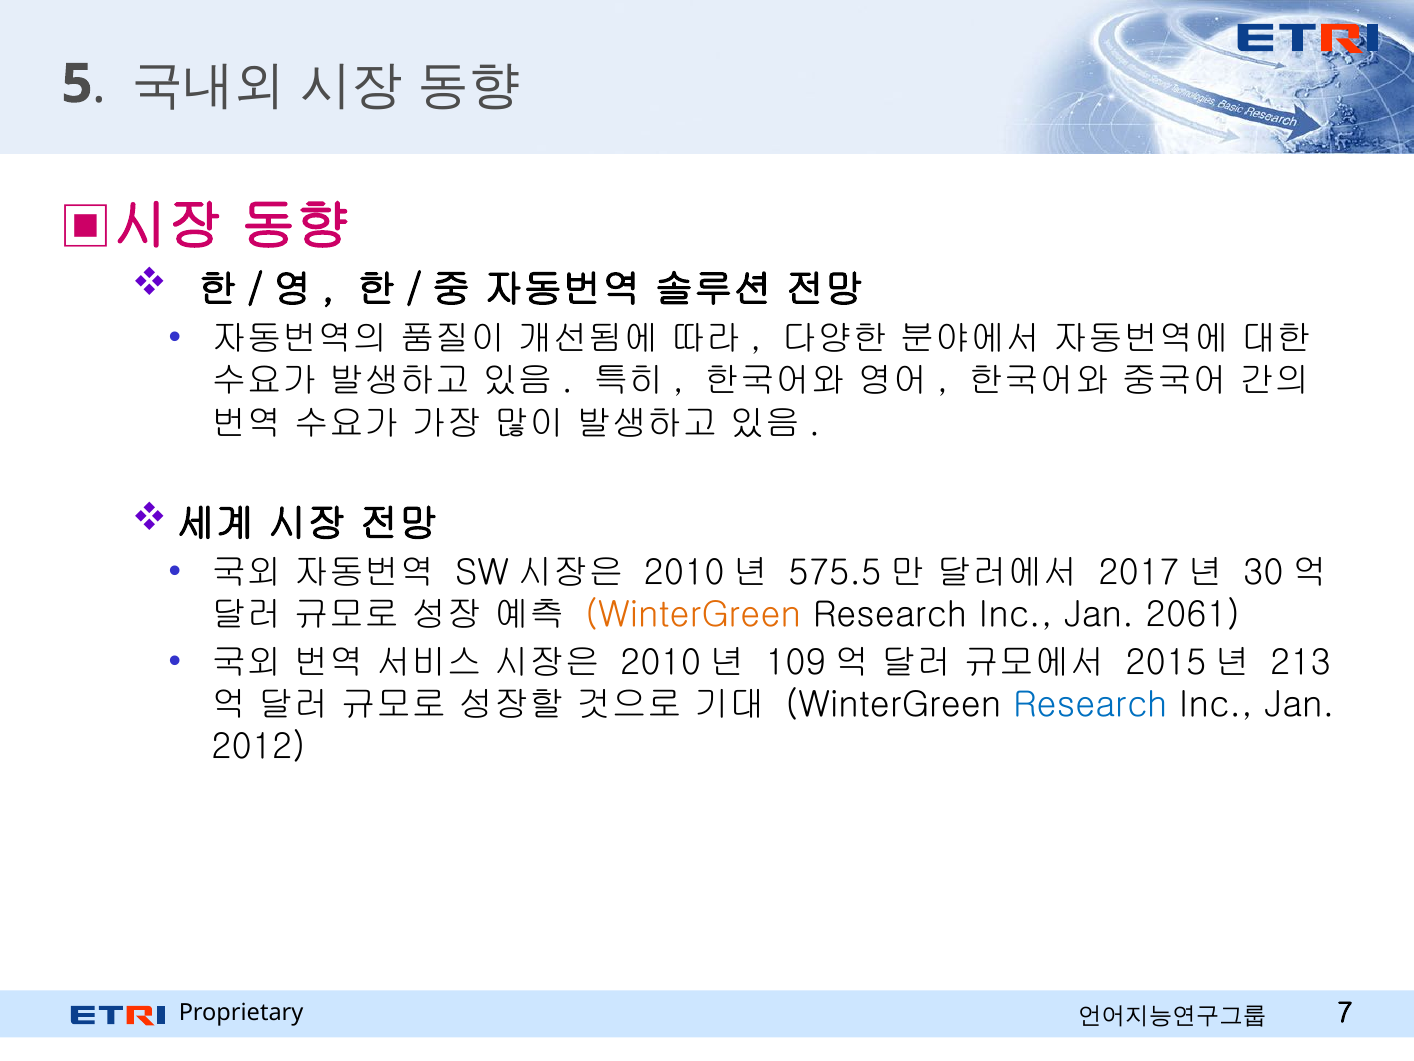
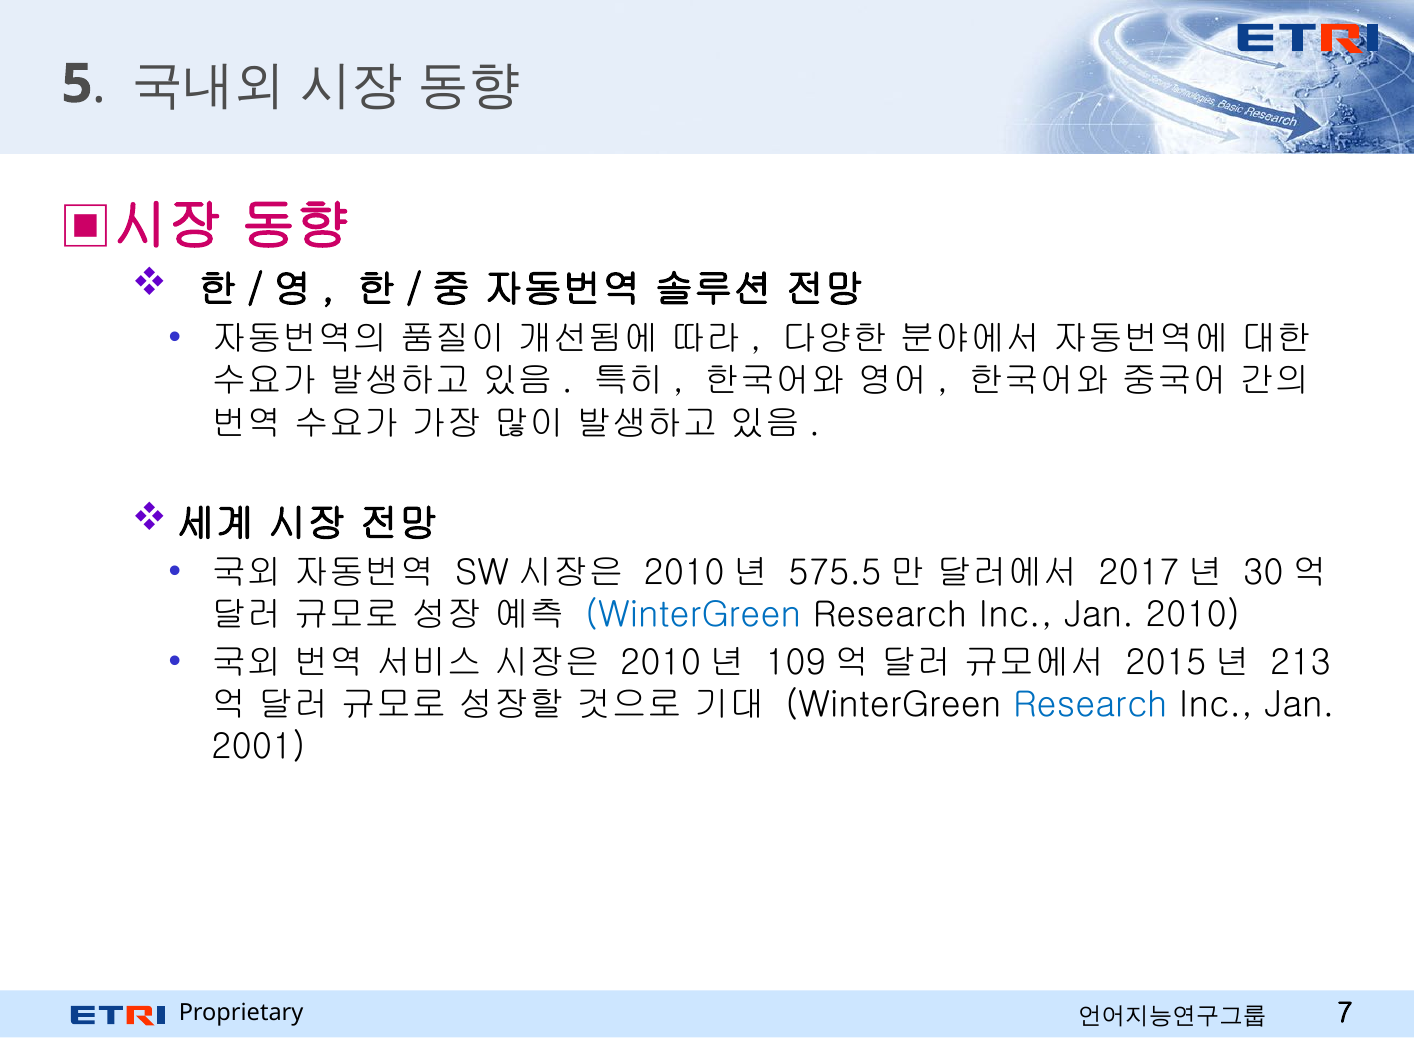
WinterGreen colour: orange -> blue (693, 615)
2061: 2061 -> 2010 (1193, 615)
2012: 2012 -> 2001 (258, 747)
